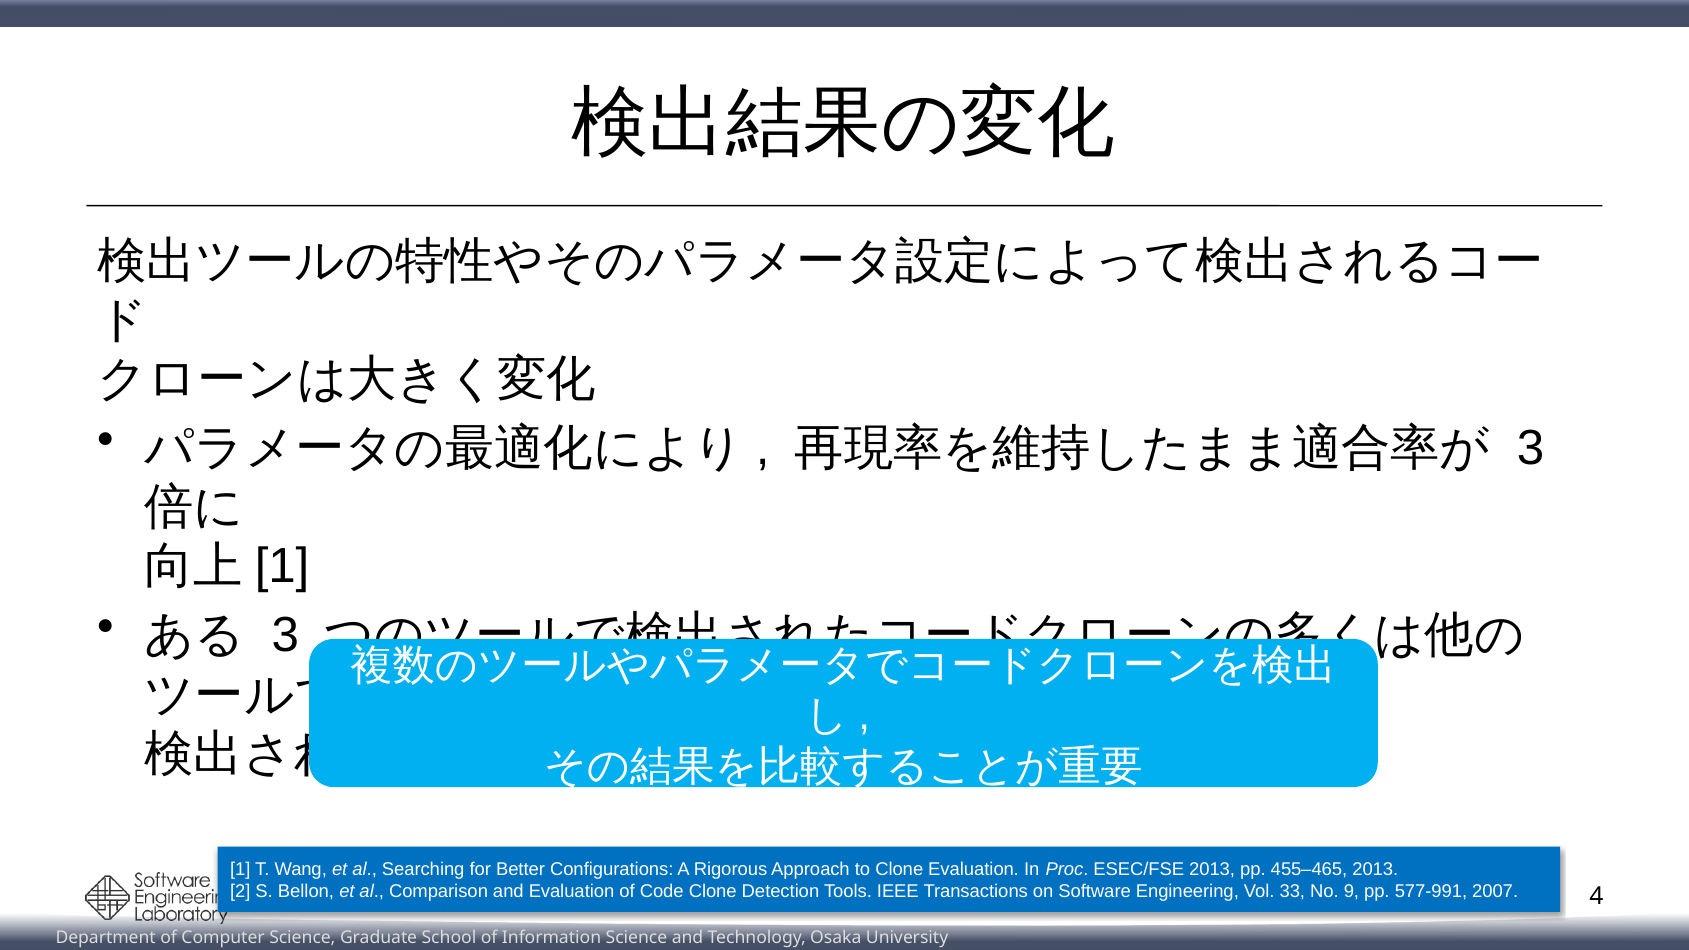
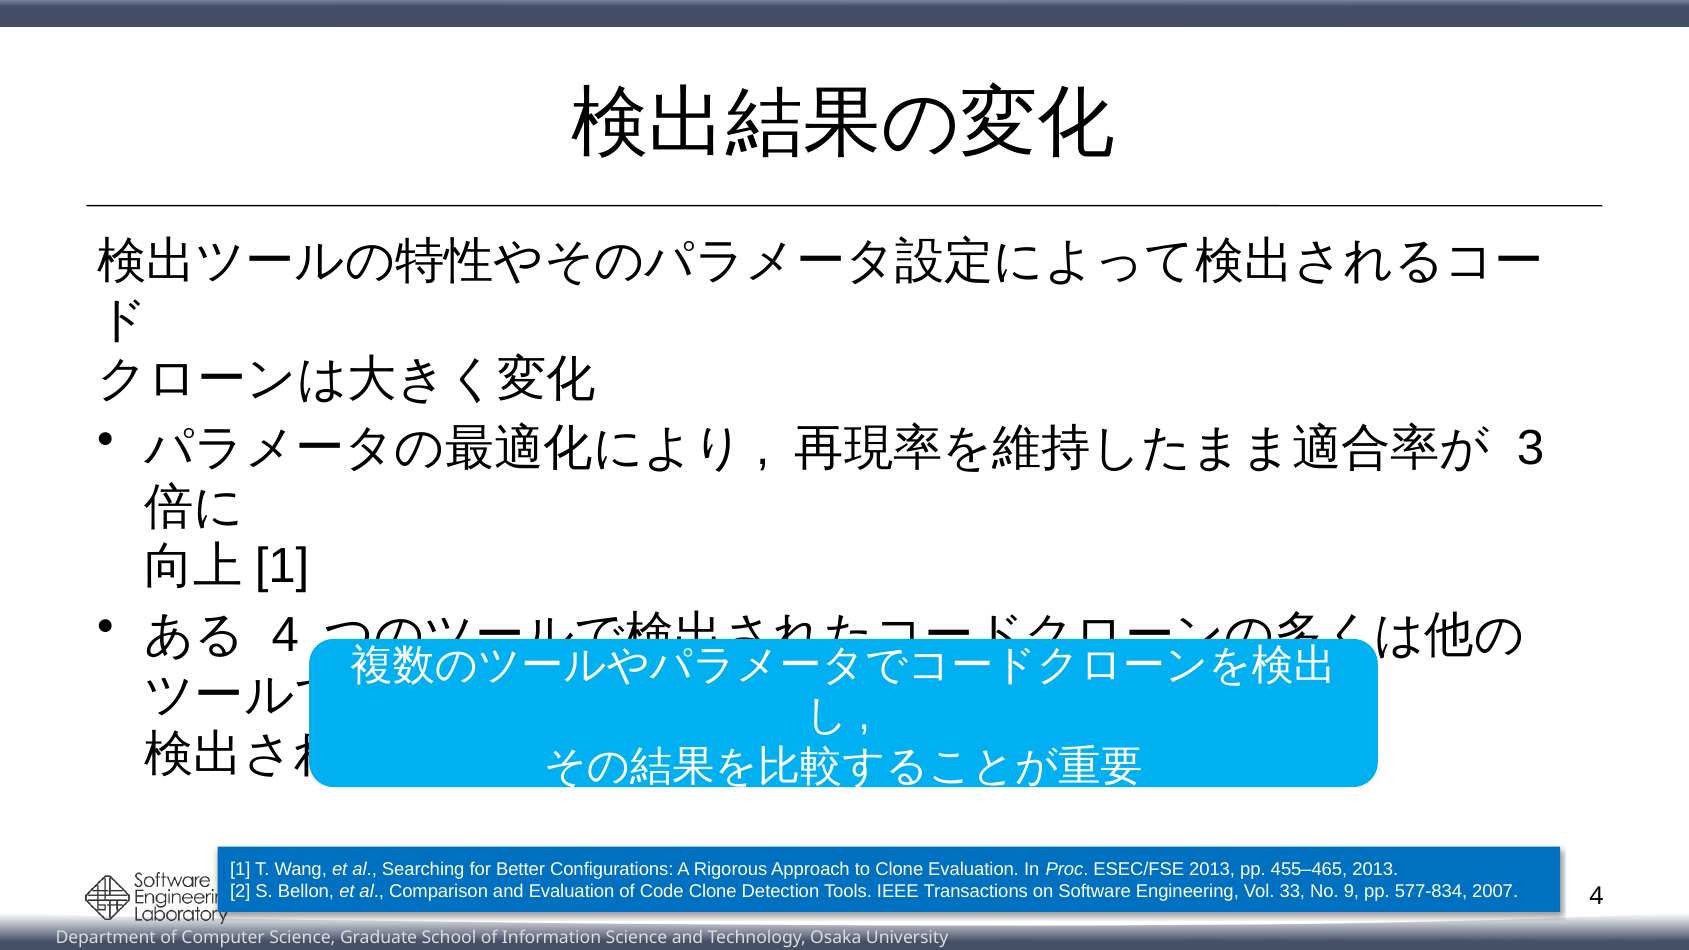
3: 3 -> 4 (285, 636)
577-991: 577-991 -> 577-834 (1431, 892)
